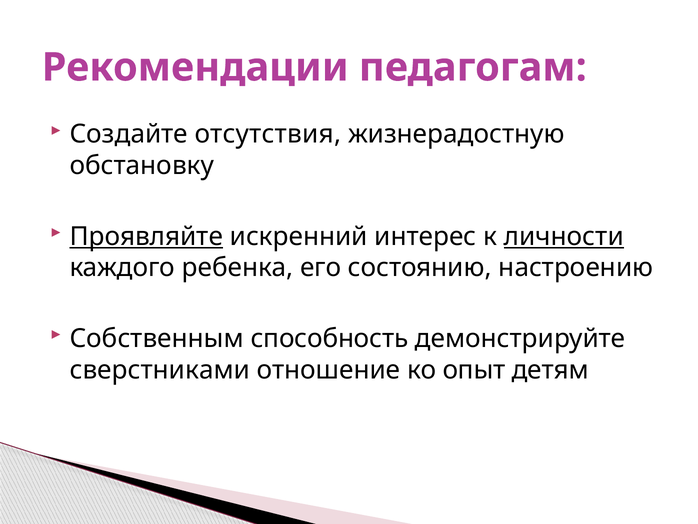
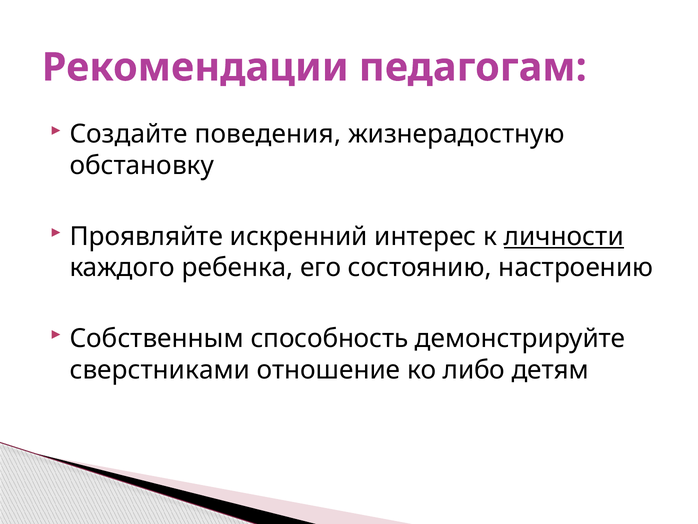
отсутствия: отсутствия -> поведения (268, 134)
Проявляйте underline: present -> none (146, 236)
опыт: опыт -> либо (474, 370)
